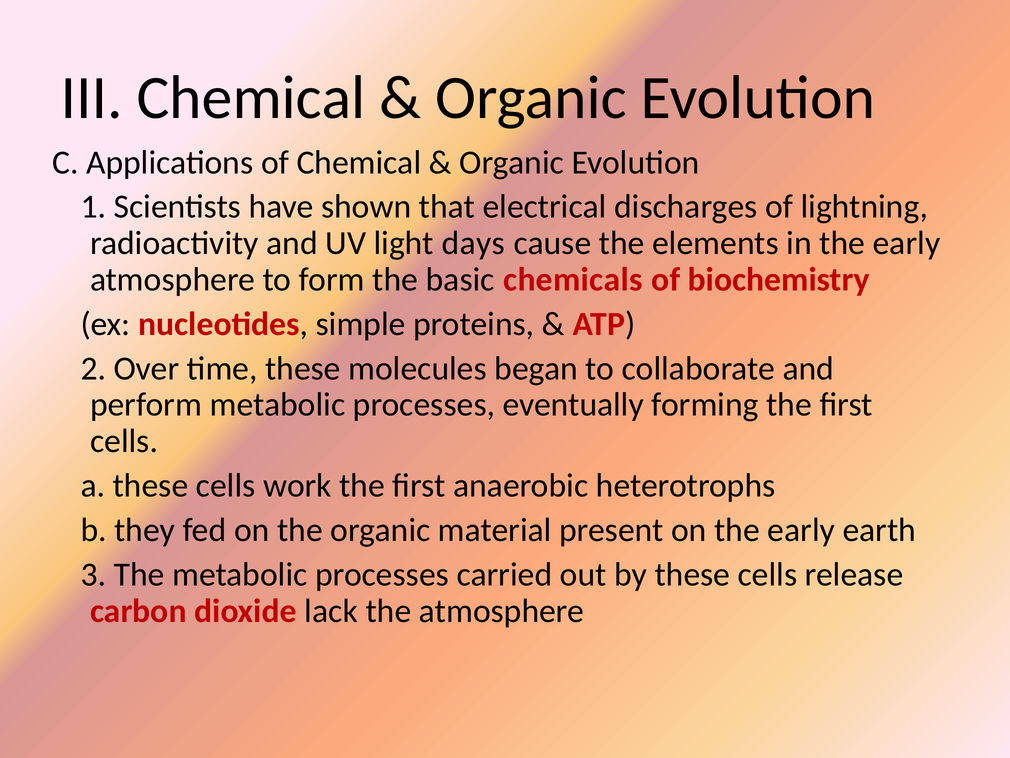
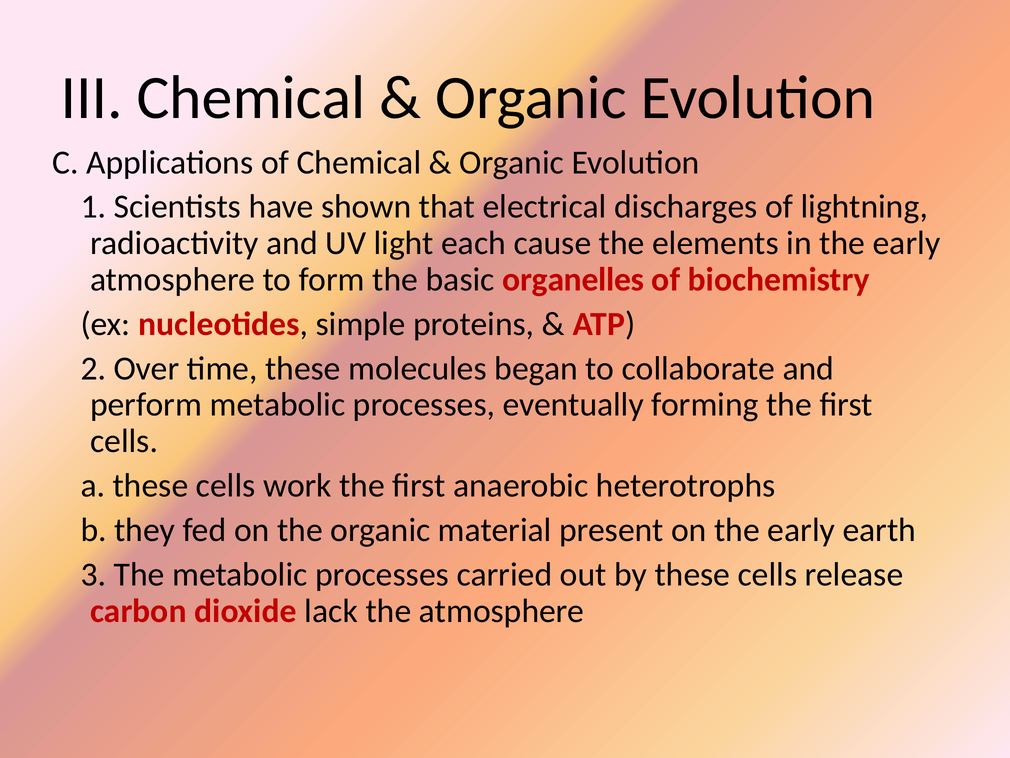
days: days -> each (474, 243)
chemicals: chemicals -> organelles (573, 279)
